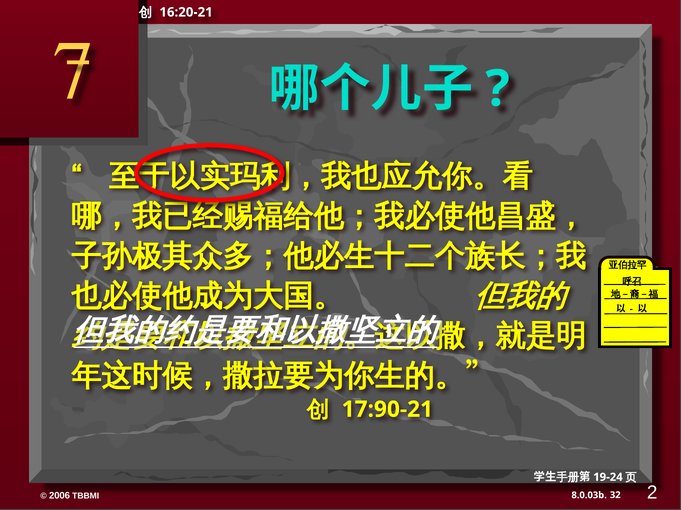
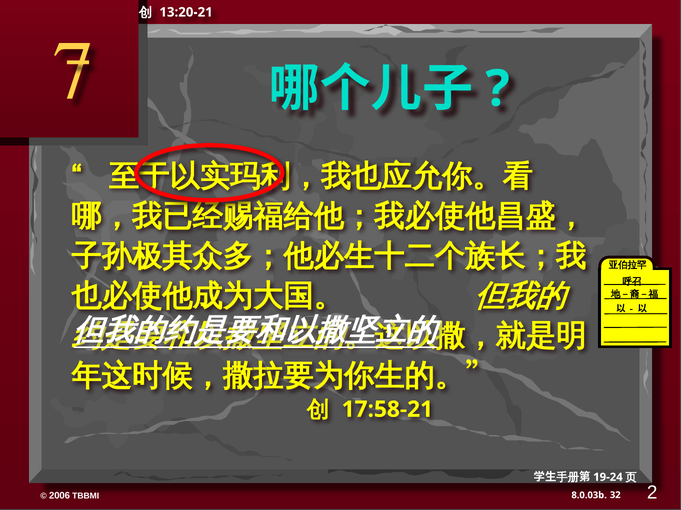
16:20-21: 16:20-21 -> 13:20-21 (186, 12)
17:90-21: 17:90-21 -> 17:58-21 (387, 410)
